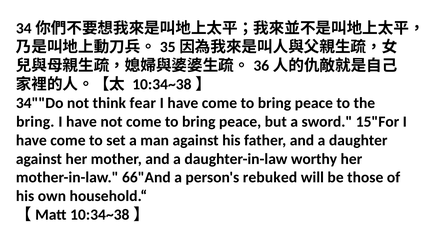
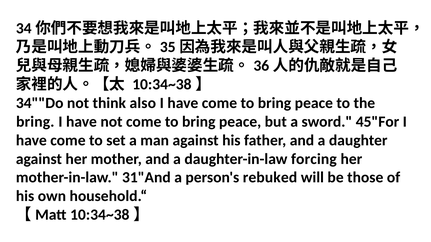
fear: fear -> also (143, 103)
15"For: 15"For -> 45"For (377, 122)
worthy: worthy -> forcing (314, 159)
66"And: 66"And -> 31"And (146, 178)
